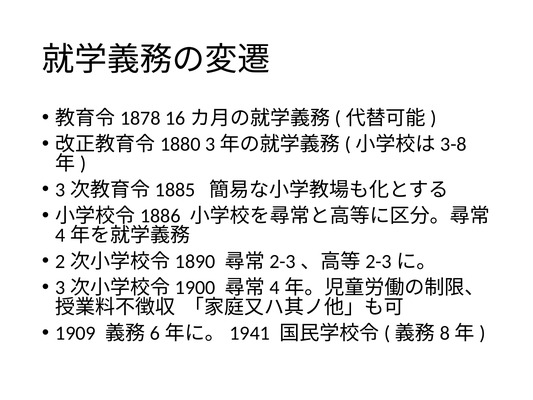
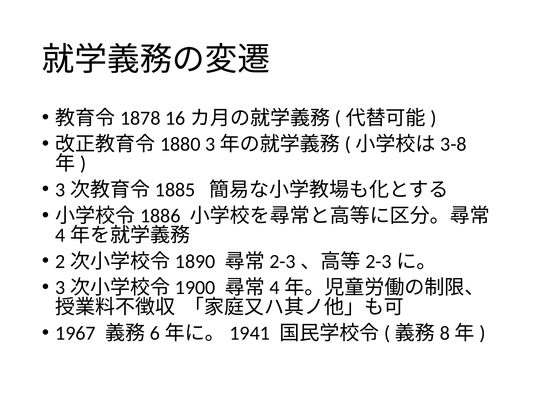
1909: 1909 -> 1967 (76, 333)
